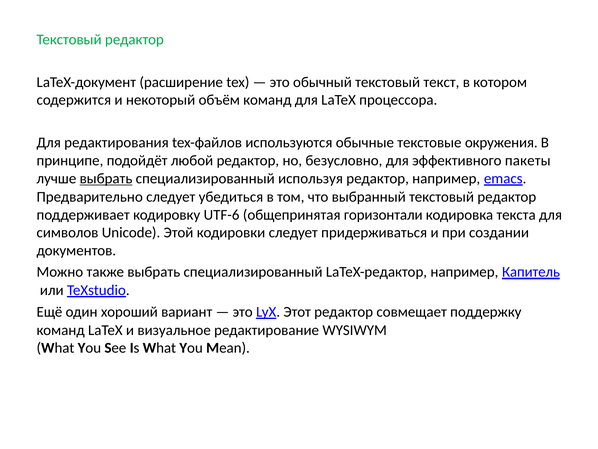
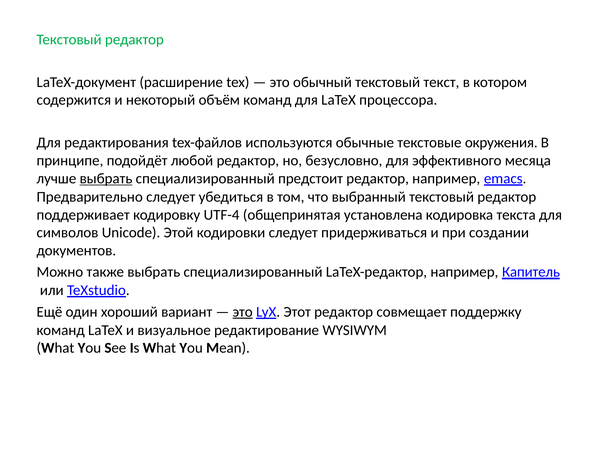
пакеты: пакеты -> месяца (528, 160)
используя: используя -> предстоит (311, 178)
UTF-6: UTF-6 -> UTF-4 (222, 215)
горизонтали: горизонтали -> установлена (383, 215)
это underline: none -> present (243, 311)
